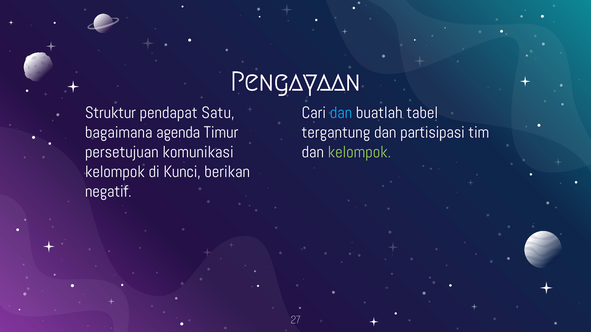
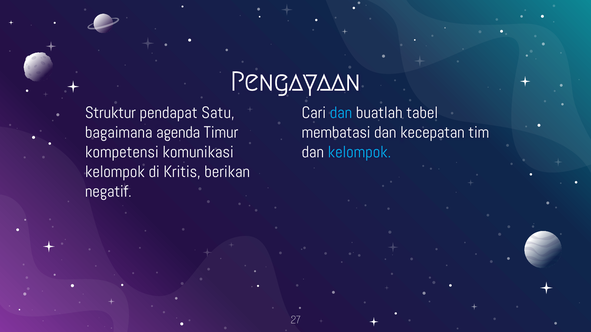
tergantung: tergantung -> membatasi (336, 133)
partisipasi: partisipasi -> kecepatan (432, 133)
persetujuan: persetujuan -> kompetensi (122, 152)
kelompok colour: light green -> light blue (359, 152)
Kunci: Kunci -> Kritis (182, 172)
